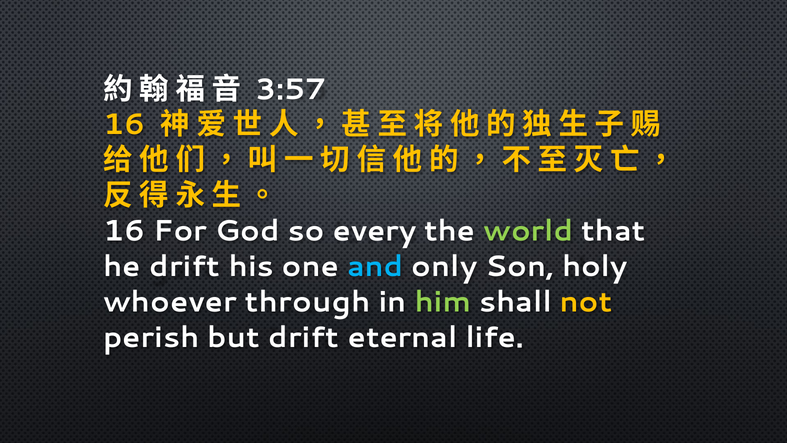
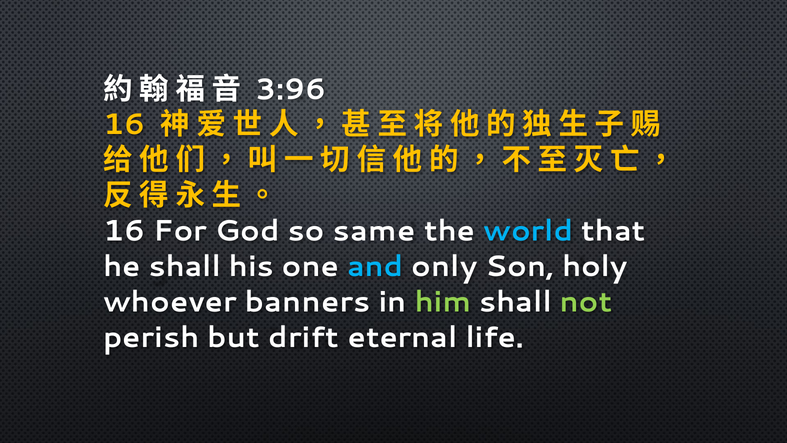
3:57: 3:57 -> 3:96 (291, 89)
every: every -> same (374, 231)
world colour: light green -> light blue (528, 231)
he drift: drift -> shall (185, 266)
through: through -> banners (308, 302)
not colour: yellow -> light green (586, 302)
